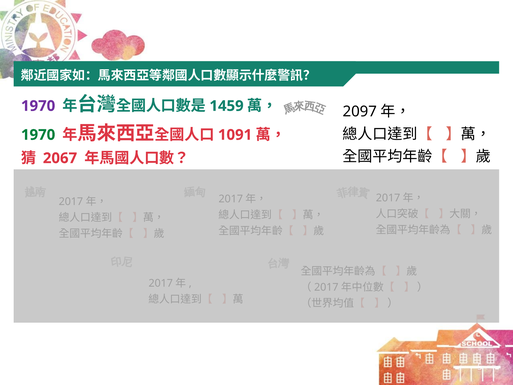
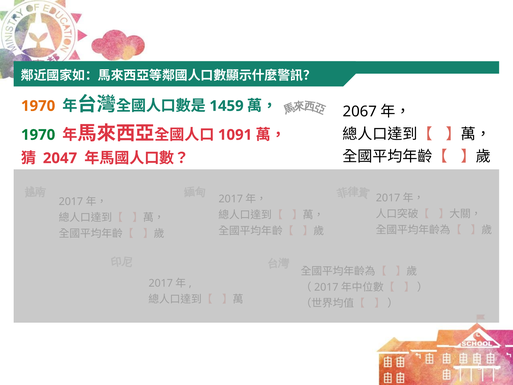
1970 colour: purple -> orange (38, 106)
2097: 2097 -> 2067 (360, 112)
2067: 2067 -> 2047 (60, 158)
